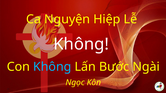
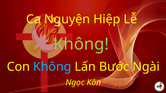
Không colour: white -> light green (81, 44)
